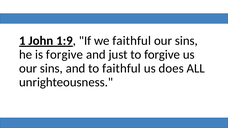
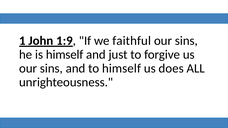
is forgive: forgive -> himself (65, 55)
to faithful: faithful -> himself (121, 69)
